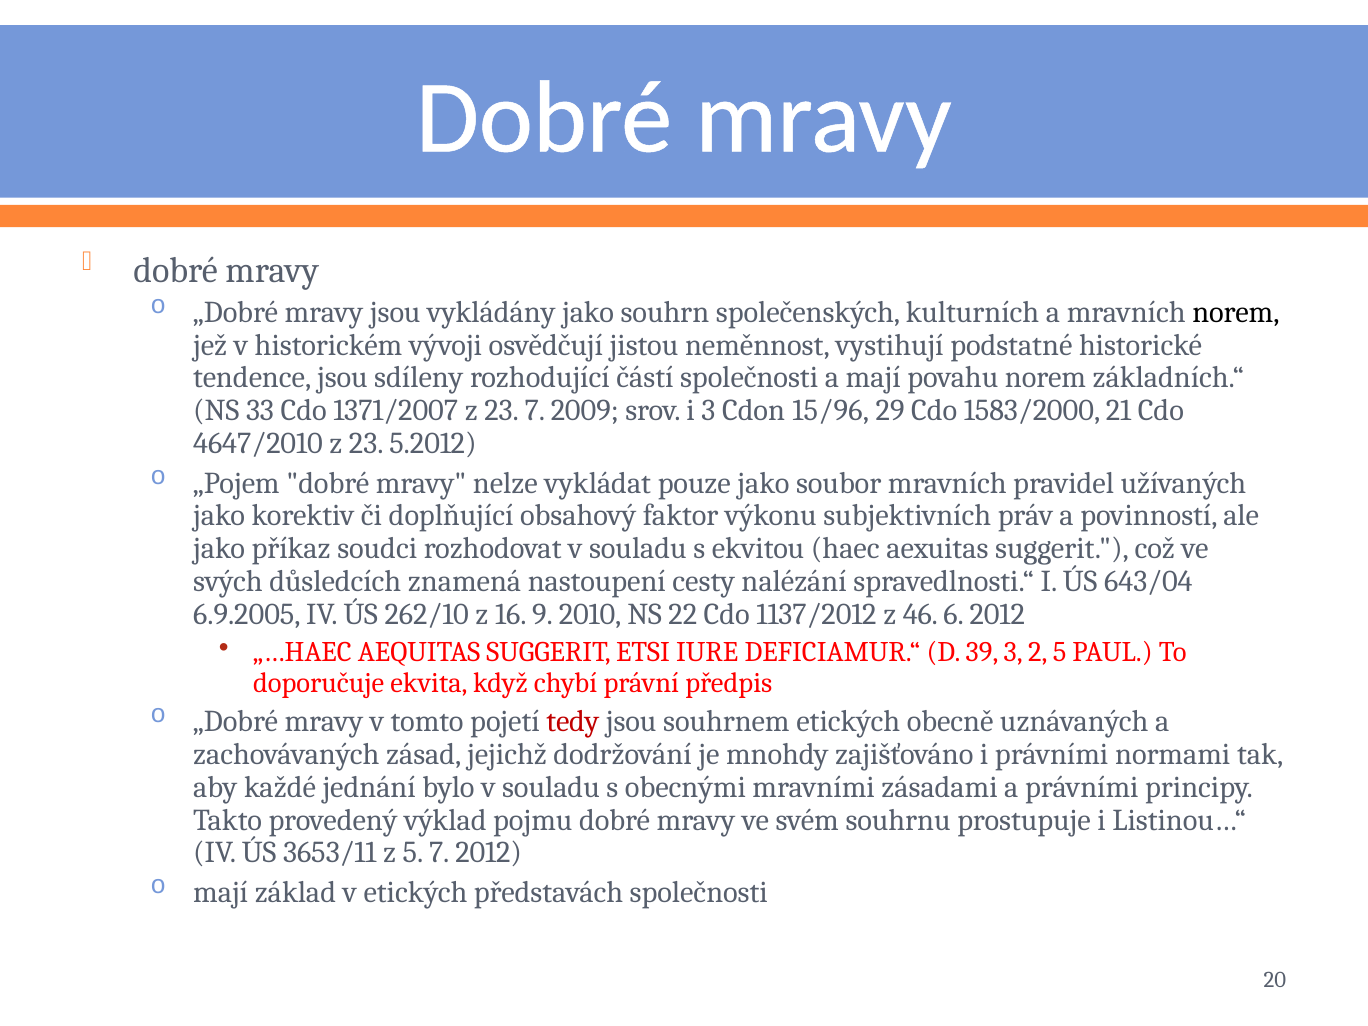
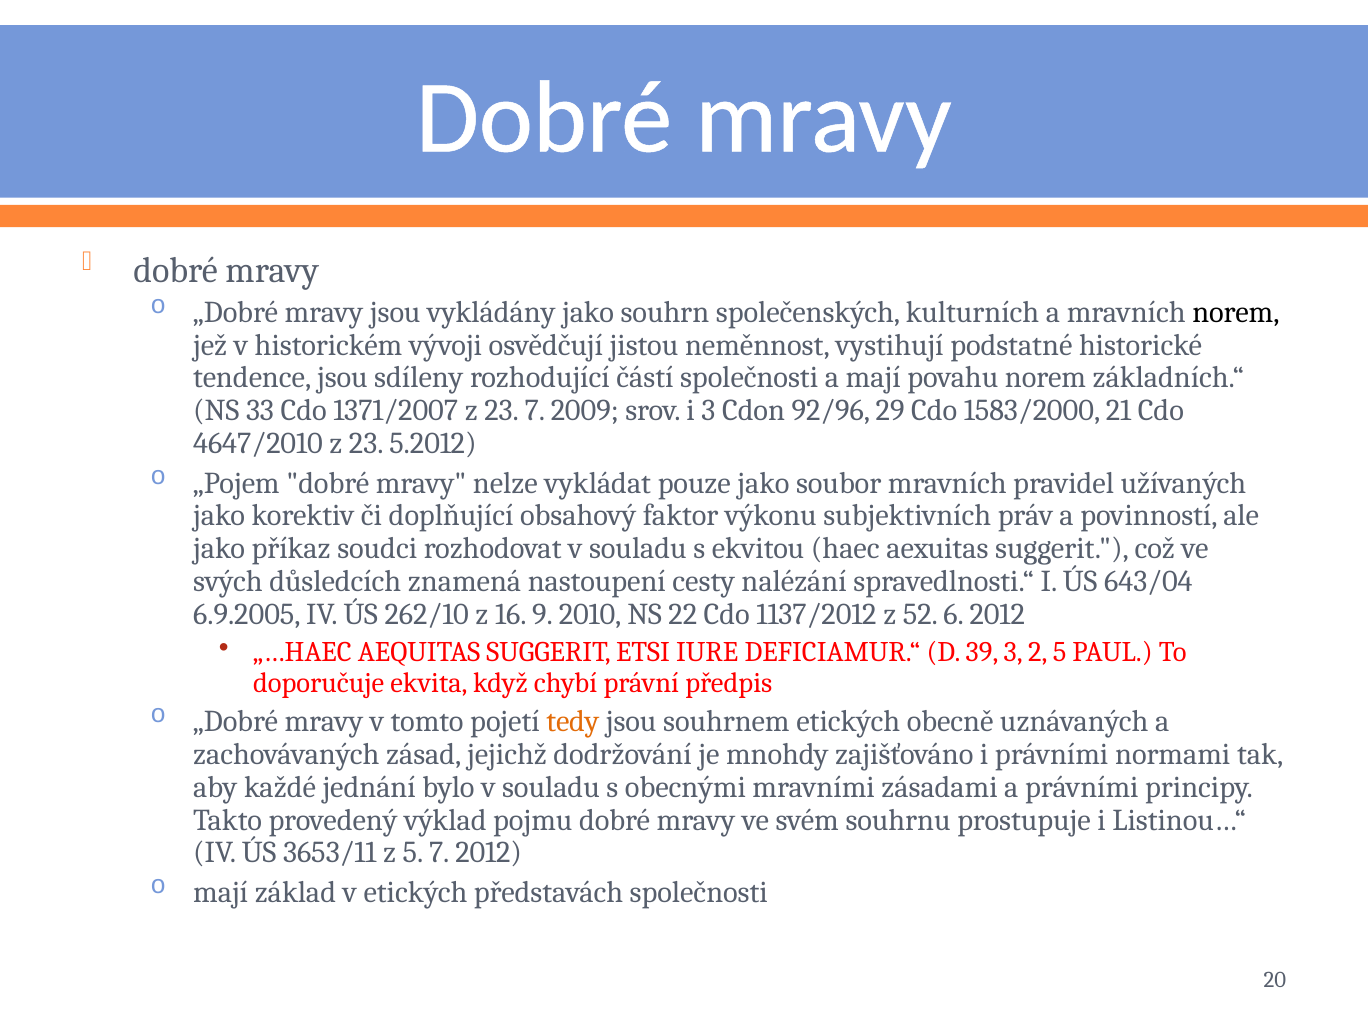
15/96: 15/96 -> 92/96 (831, 411)
46: 46 -> 52 (920, 614)
tedy colour: red -> orange (573, 722)
